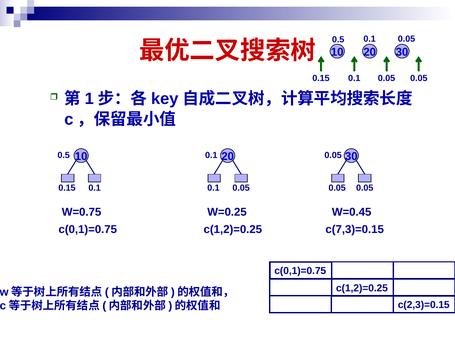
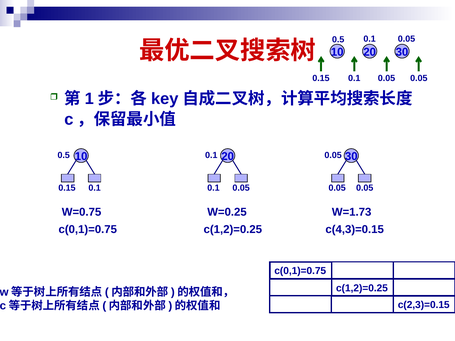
W=0.45: W=0.45 -> W=1.73 (352, 212)
c(7,3)=0.15: c(7,3)=0.15 -> c(4,3)=0.15 (355, 230)
